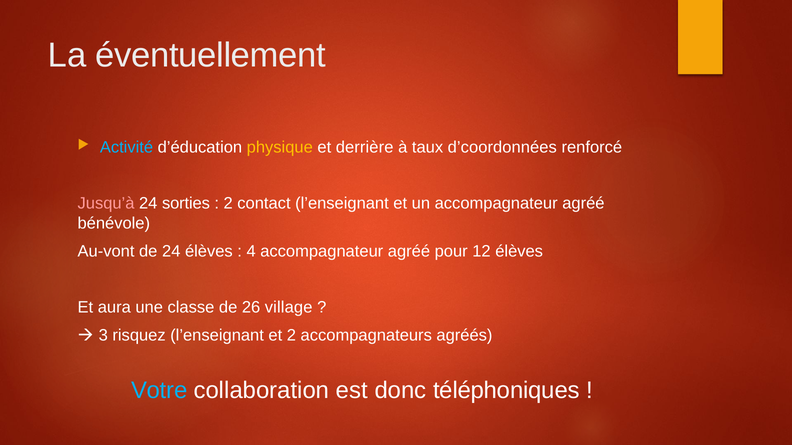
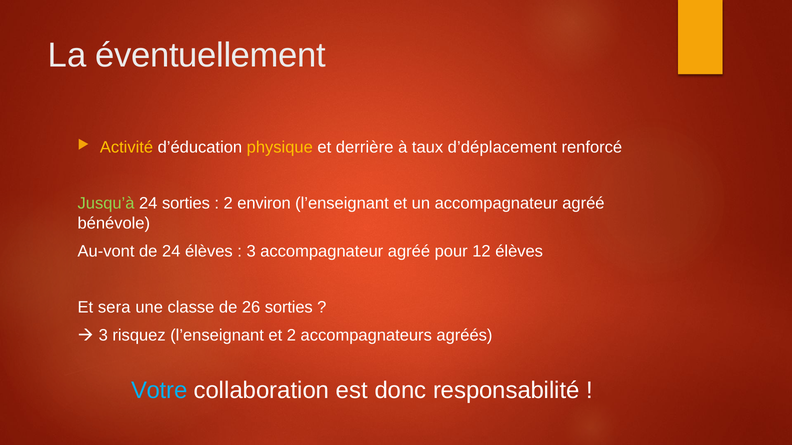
Activité colour: light blue -> yellow (126, 147)
d’coordonnées: d’coordonnées -> d’déplacement (502, 147)
Jusqu’à colour: pink -> light green (106, 204)
contact: contact -> environ (264, 204)
4: 4 -> 3 (251, 251)
aura: aura -> sera (114, 308)
26 village: village -> sorties (289, 308)
téléphoniques: téléphoniques -> responsabilité (506, 391)
